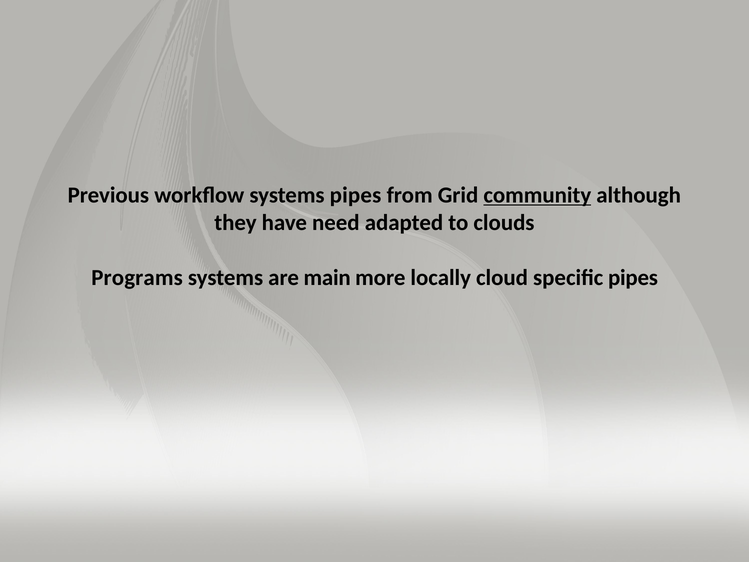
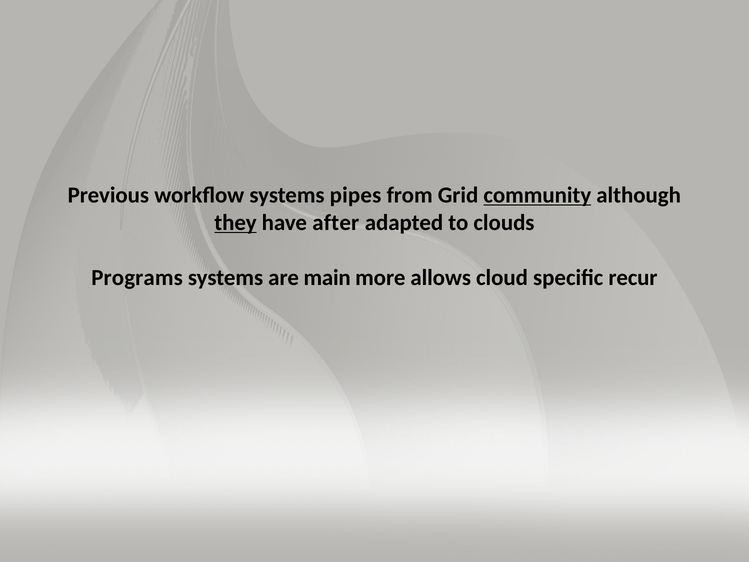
they underline: none -> present (235, 223)
need: need -> after (336, 223)
locally: locally -> allows (441, 277)
specific pipes: pipes -> recur (633, 277)
